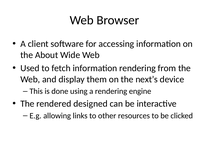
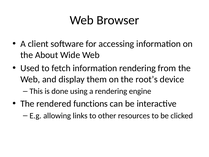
next’s: next’s -> root’s (147, 79)
designed: designed -> functions (91, 104)
